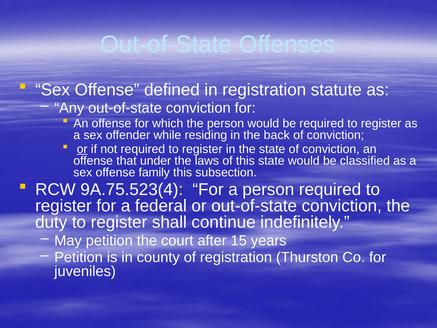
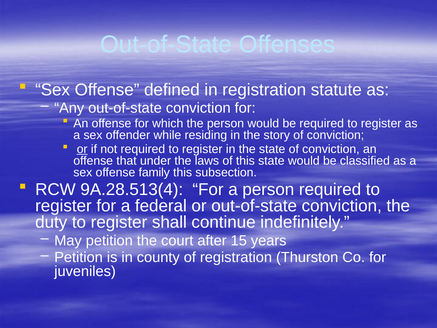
back: back -> story (277, 135)
9A.75.523(4: 9A.75.523(4 -> 9A.28.513(4 (132, 190)
